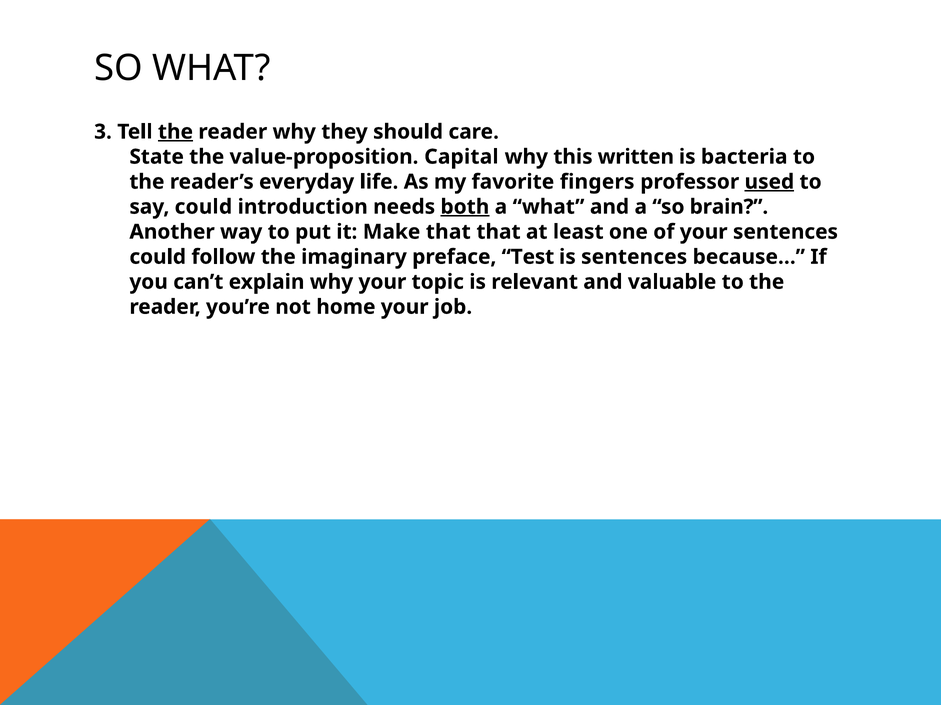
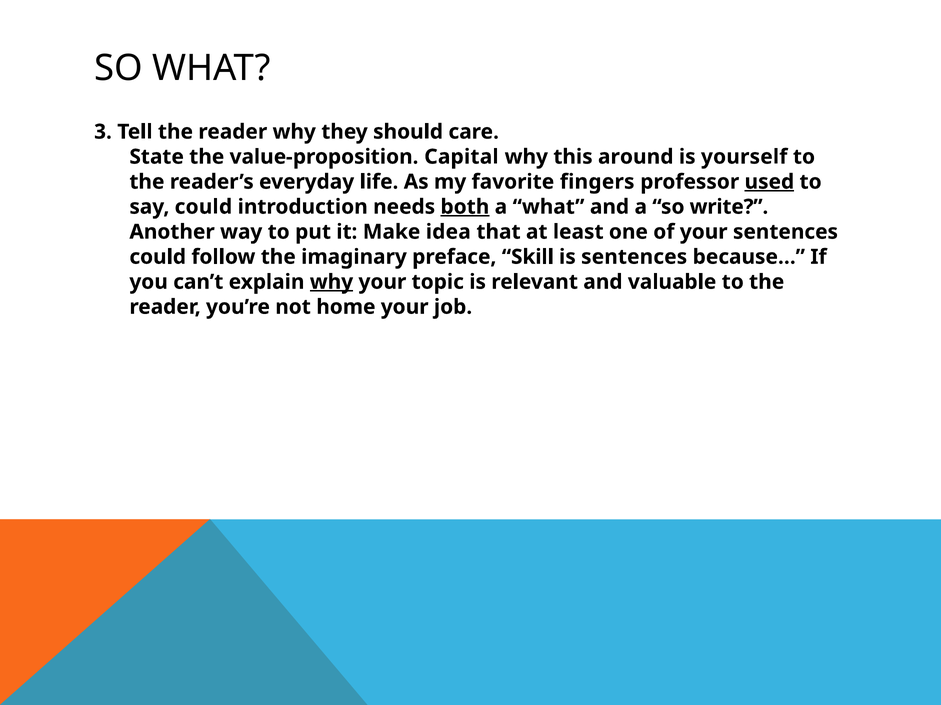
the underline: present -> none (175, 132)
written: written -> around (636, 157)
bacteria: bacteria -> yourself (744, 157)
brain: brain -> write (729, 207)
Make that: that -> idea (448, 232)
Test: Test -> Skill (528, 257)
why underline: none -> present (331, 282)
